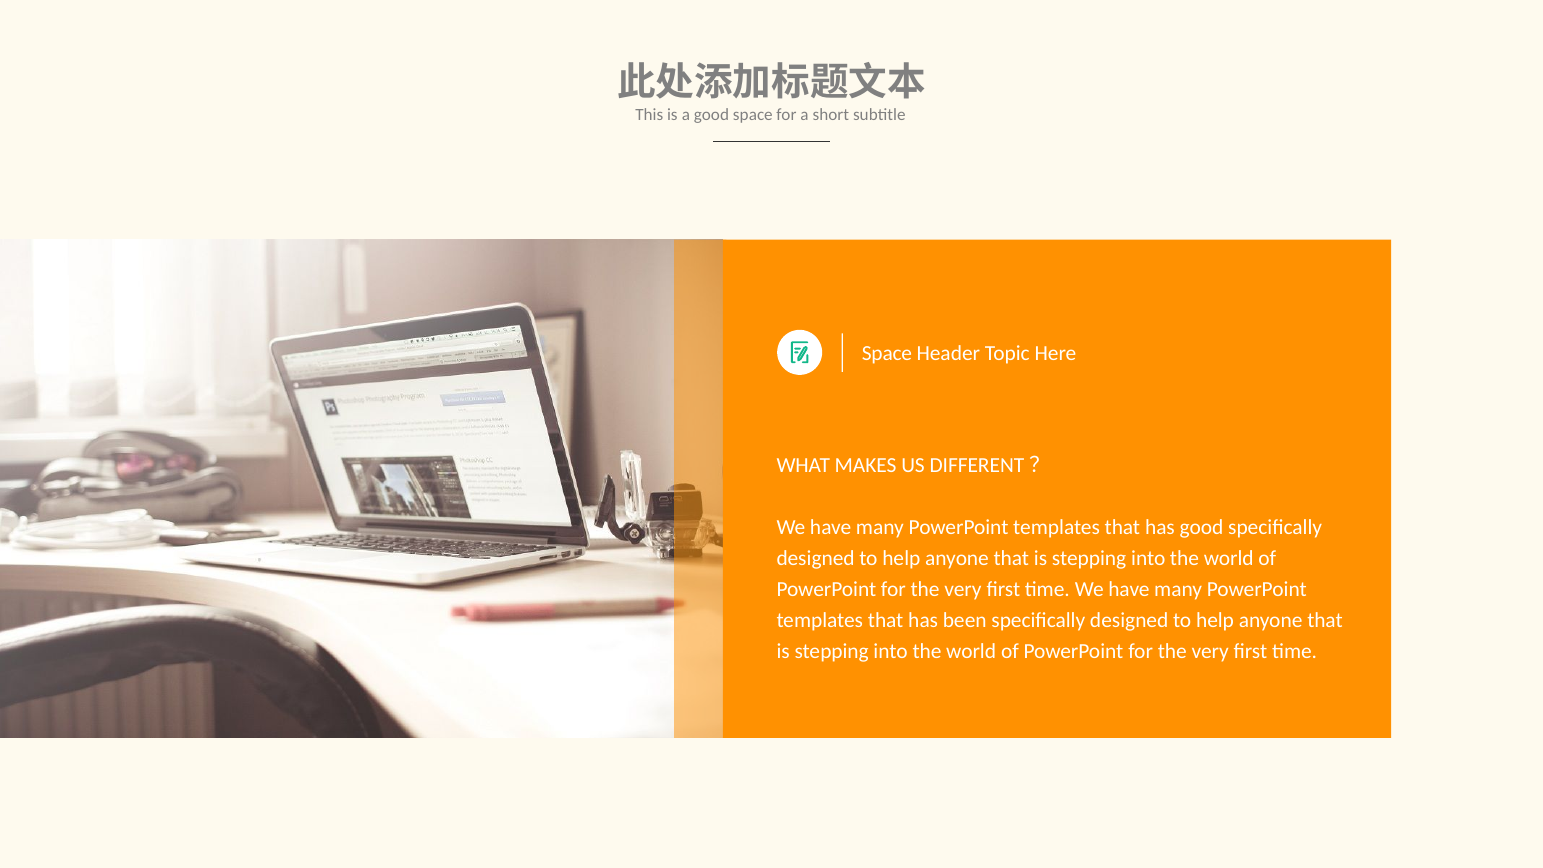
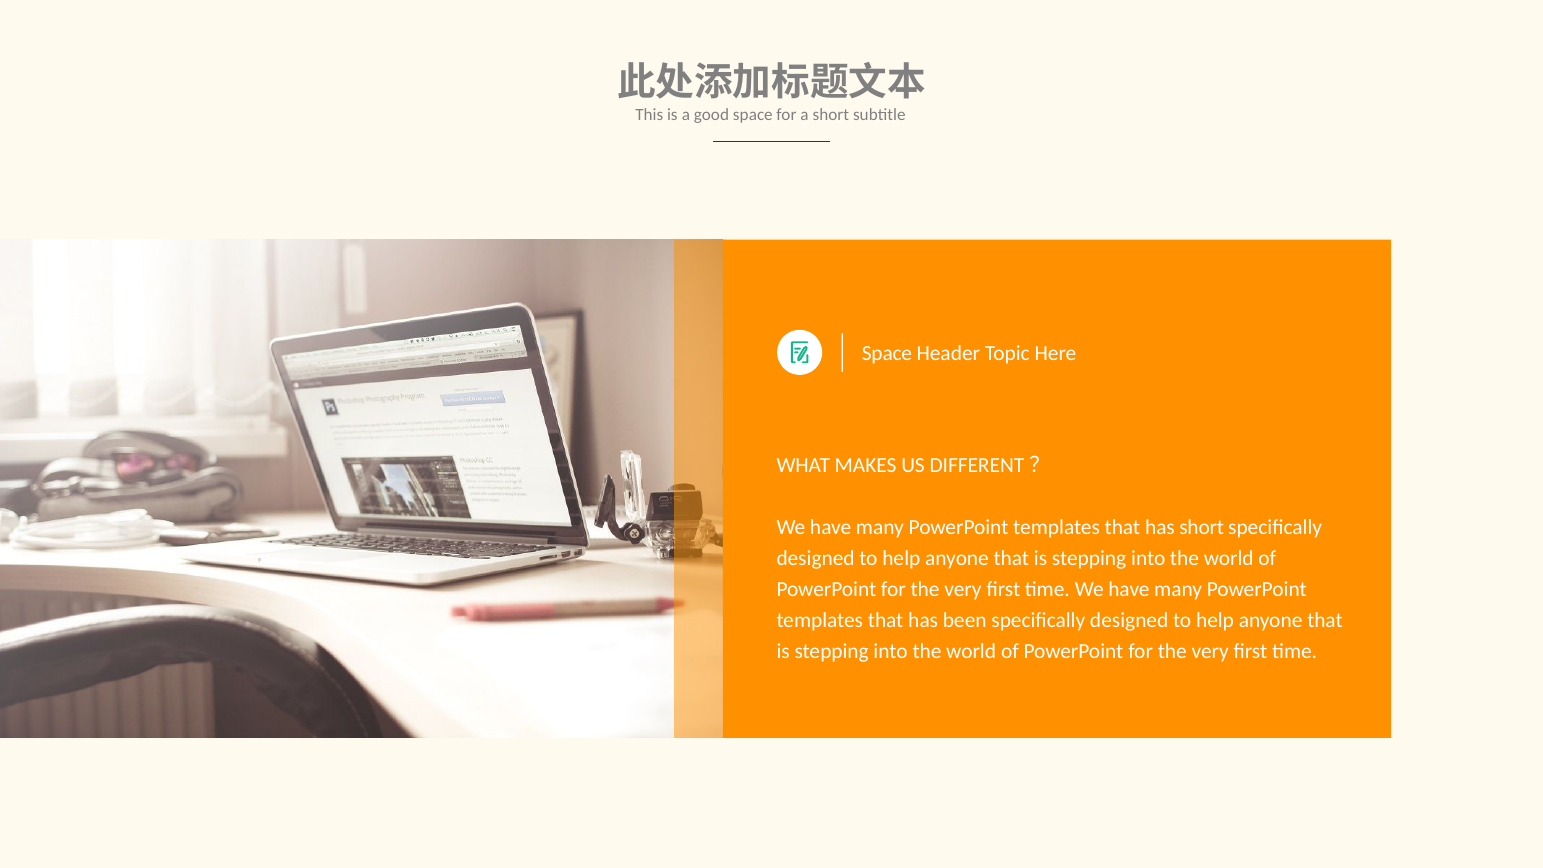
has good: good -> short (1202, 528)
